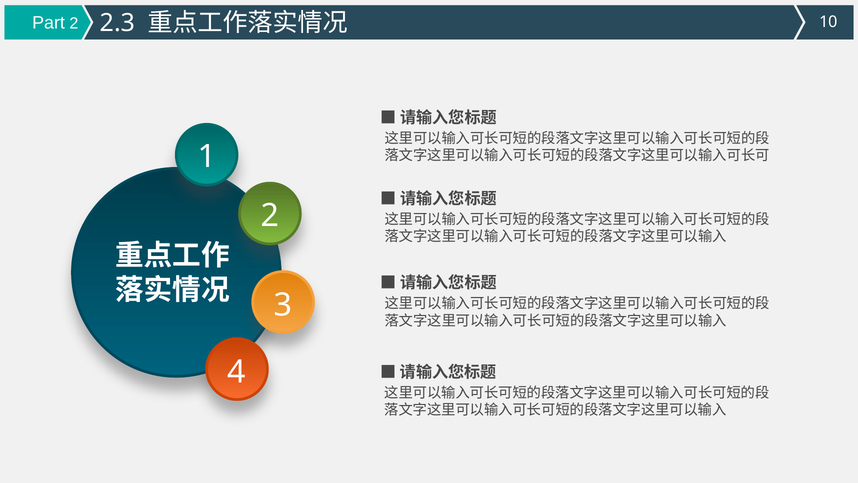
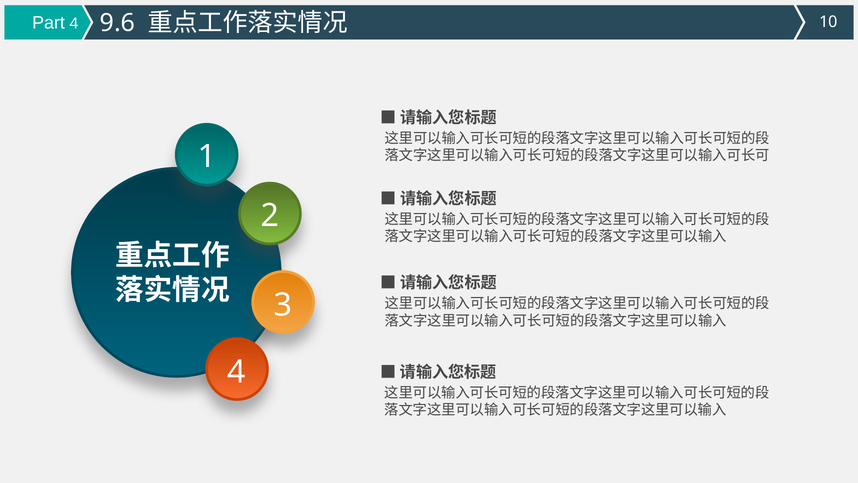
Part 2: 2 -> 4 (74, 23)
2.3: 2.3 -> 9.6 (118, 23)
